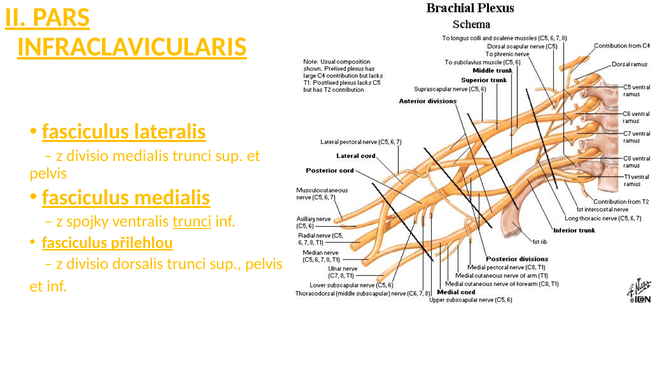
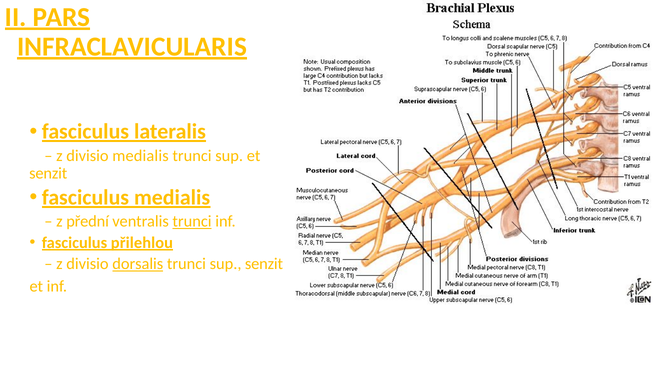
pelvis: pelvis -> senzit (48, 173)
spojky: spojky -> přední (88, 222)
dorsalis underline: none -> present (138, 264)
sup pelvis: pelvis -> senzit (264, 264)
